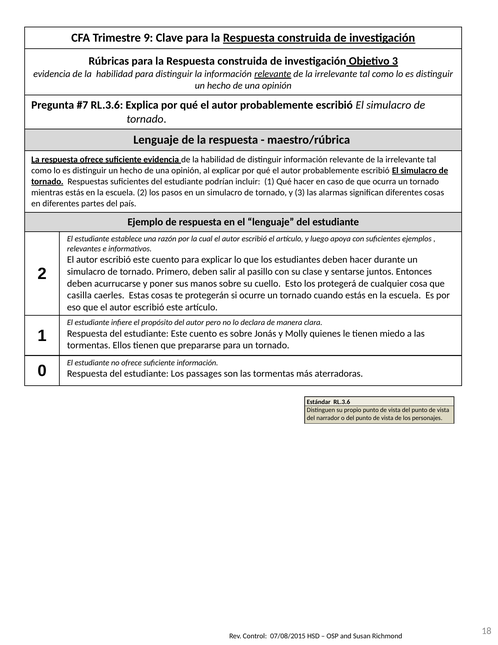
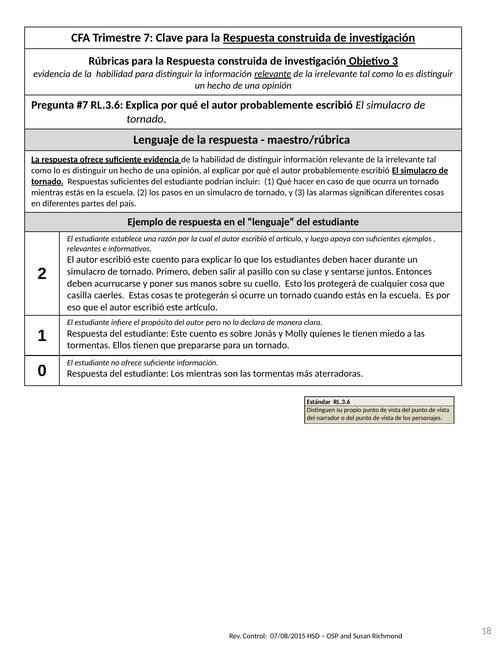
9: 9 -> 7 (148, 38)
Los passages: passages -> mientras (204, 373)
